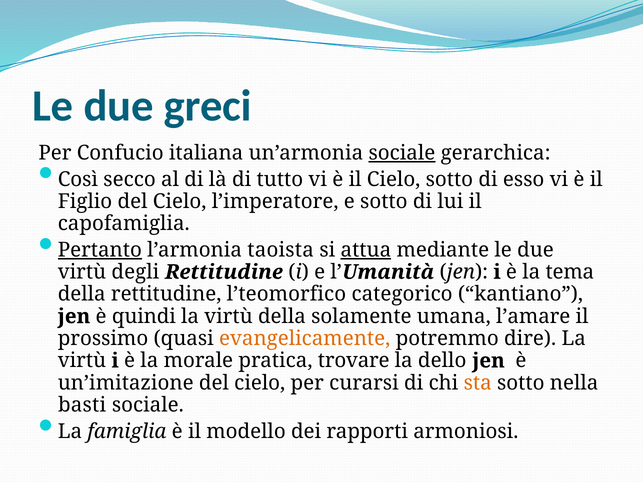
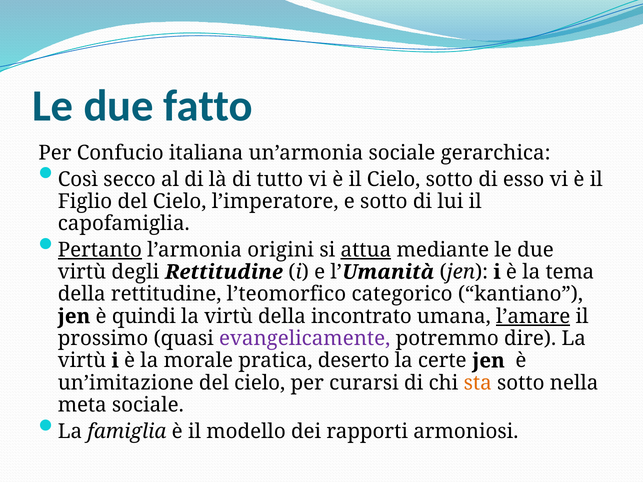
greci: greci -> fatto (208, 106)
sociale underline: present -> none (402, 153)
taoista: taoista -> origini (281, 250)
solamente: solamente -> incontrato (361, 317)
l’amare underline: none -> present (533, 317)
evangelicamente colour: orange -> purple (305, 339)
trovare: trovare -> deserto (354, 361)
dello: dello -> certe (442, 361)
basti: basti -> meta (82, 405)
